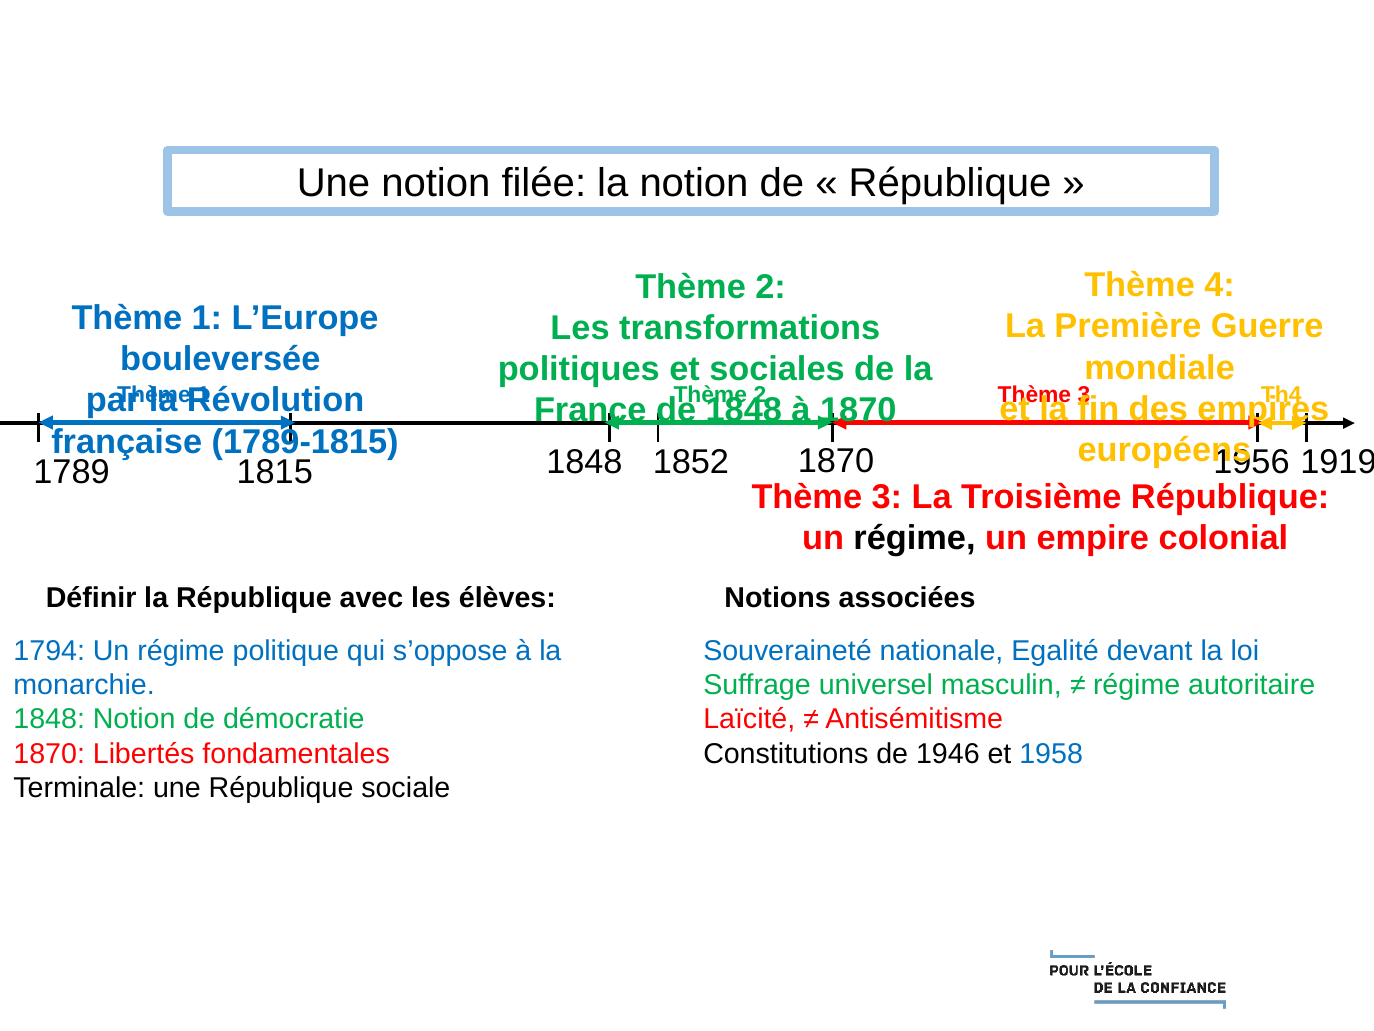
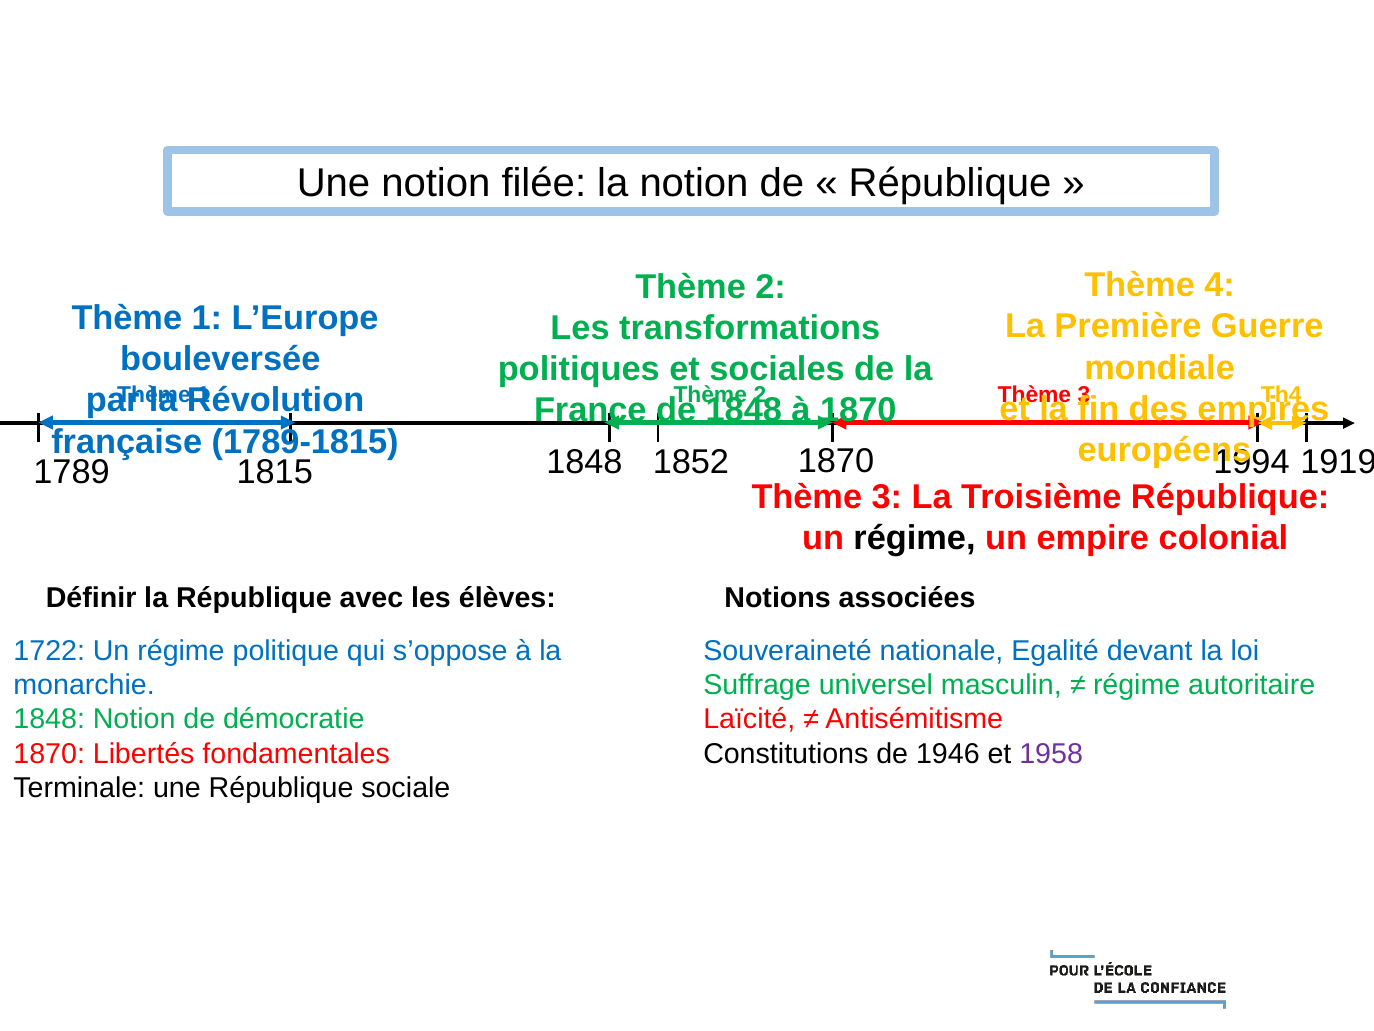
1956: 1956 -> 1994 (1251, 462)
1794: 1794 -> 1722 (49, 650)
1958 colour: blue -> purple (1051, 753)
